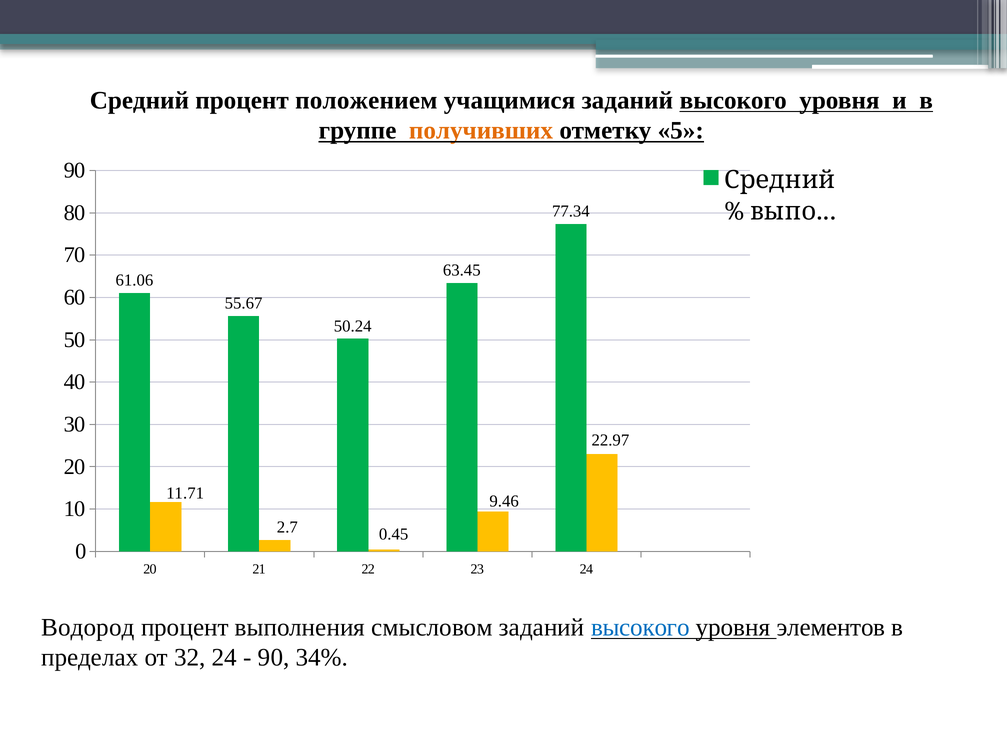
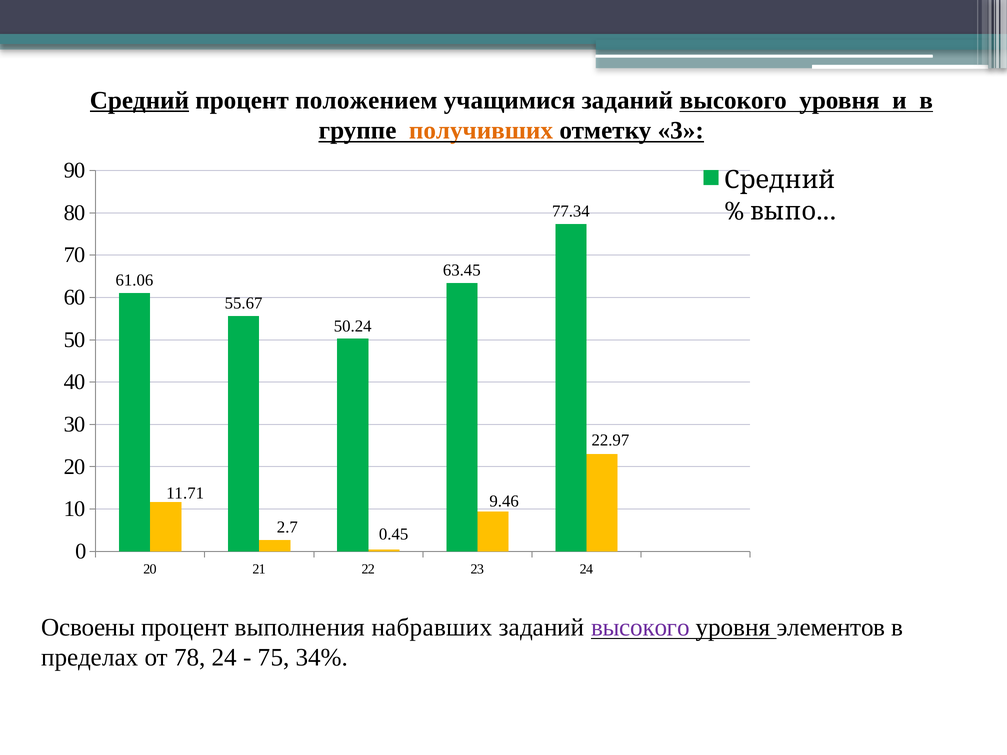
Средний underline: none -> present (139, 100)
5: 5 -> 3 (681, 131)
Водород: Водород -> Освоены (88, 628)
смысловом: смысловом -> набравших (432, 628)
высокого colour: blue -> purple (640, 628)
32: 32 -> 78 (190, 658)
90: 90 -> 75 (274, 658)
